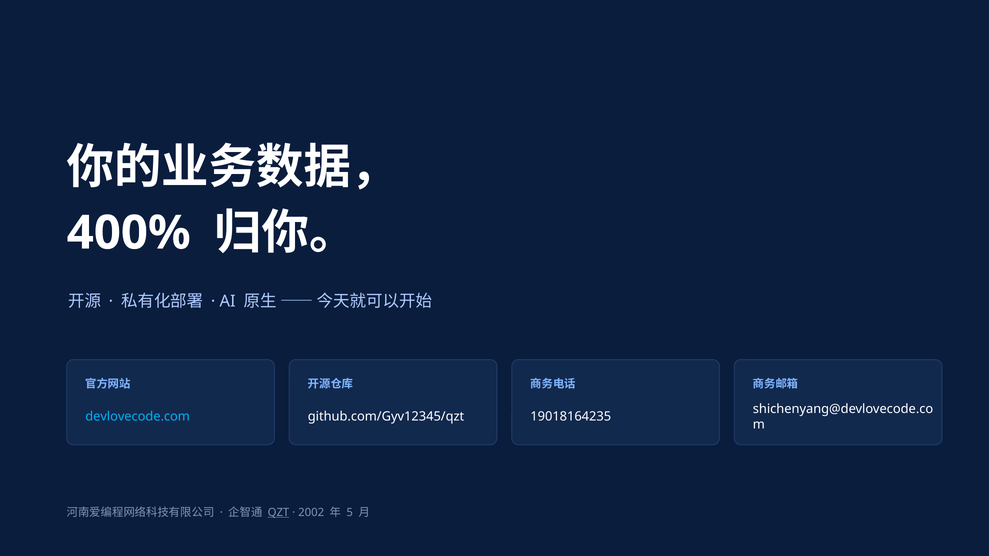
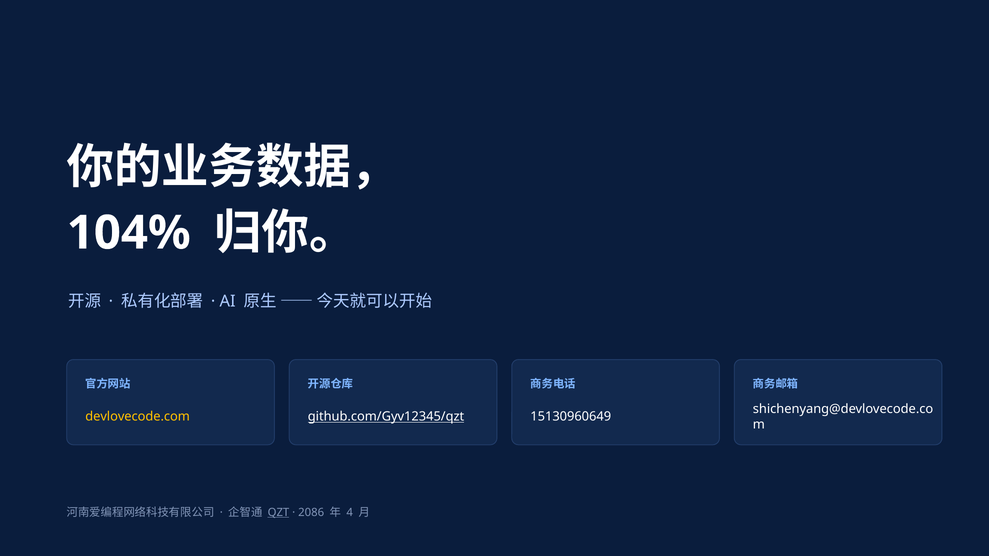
400%: 400% -> 104% (129, 233)
devlovecode.com colour: light blue -> yellow (138, 417)
github.com/Gyv12345/qzt underline: none -> present (386, 417)
19018164235: 19018164235 -> 15130960649 (571, 417)
2002: 2002 -> 2086 (311, 513)
5: 5 -> 4 (350, 513)
